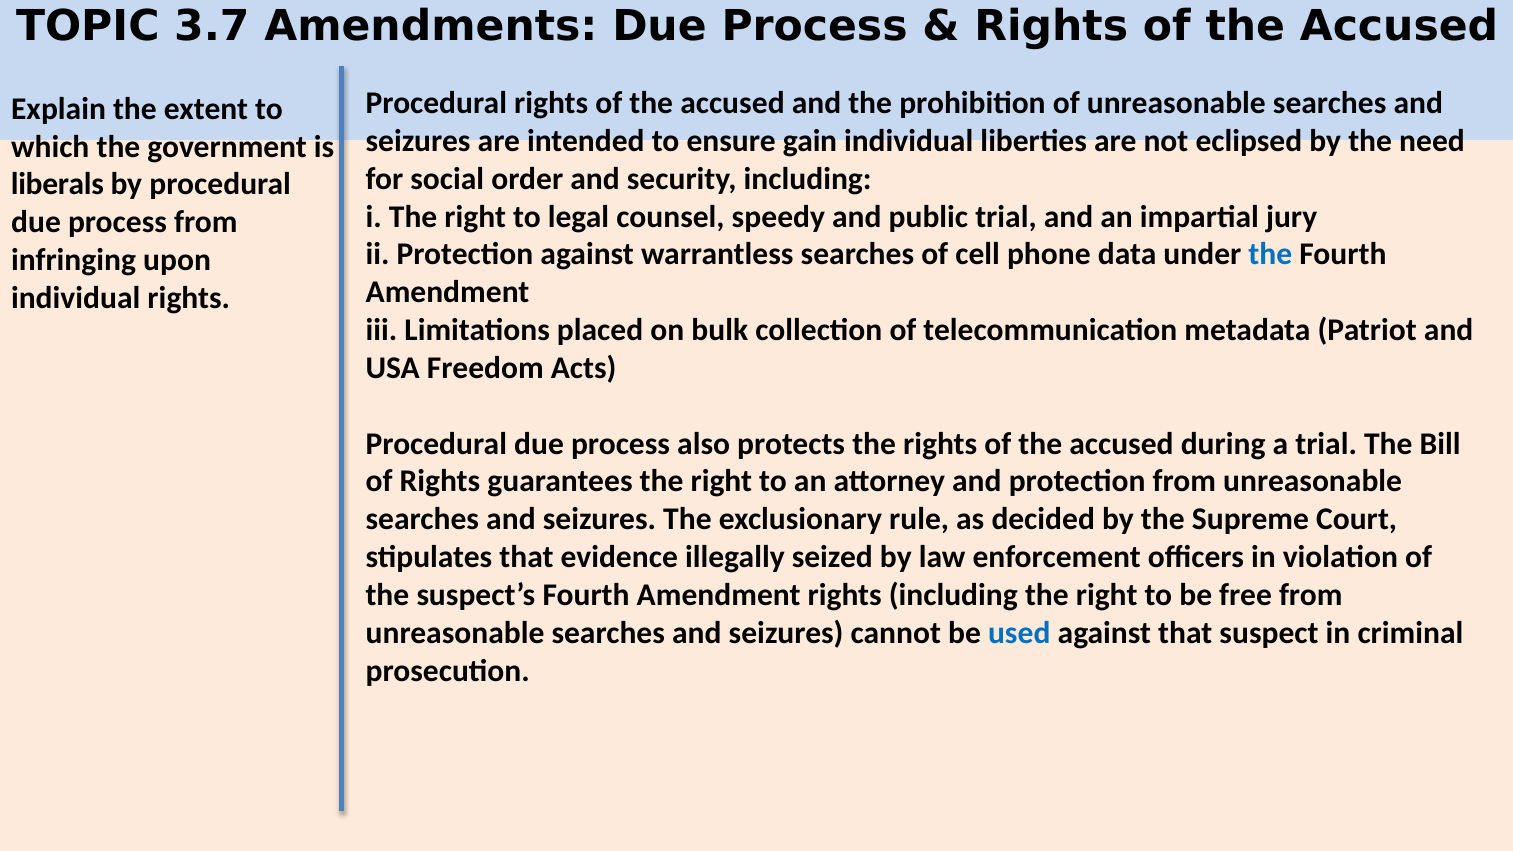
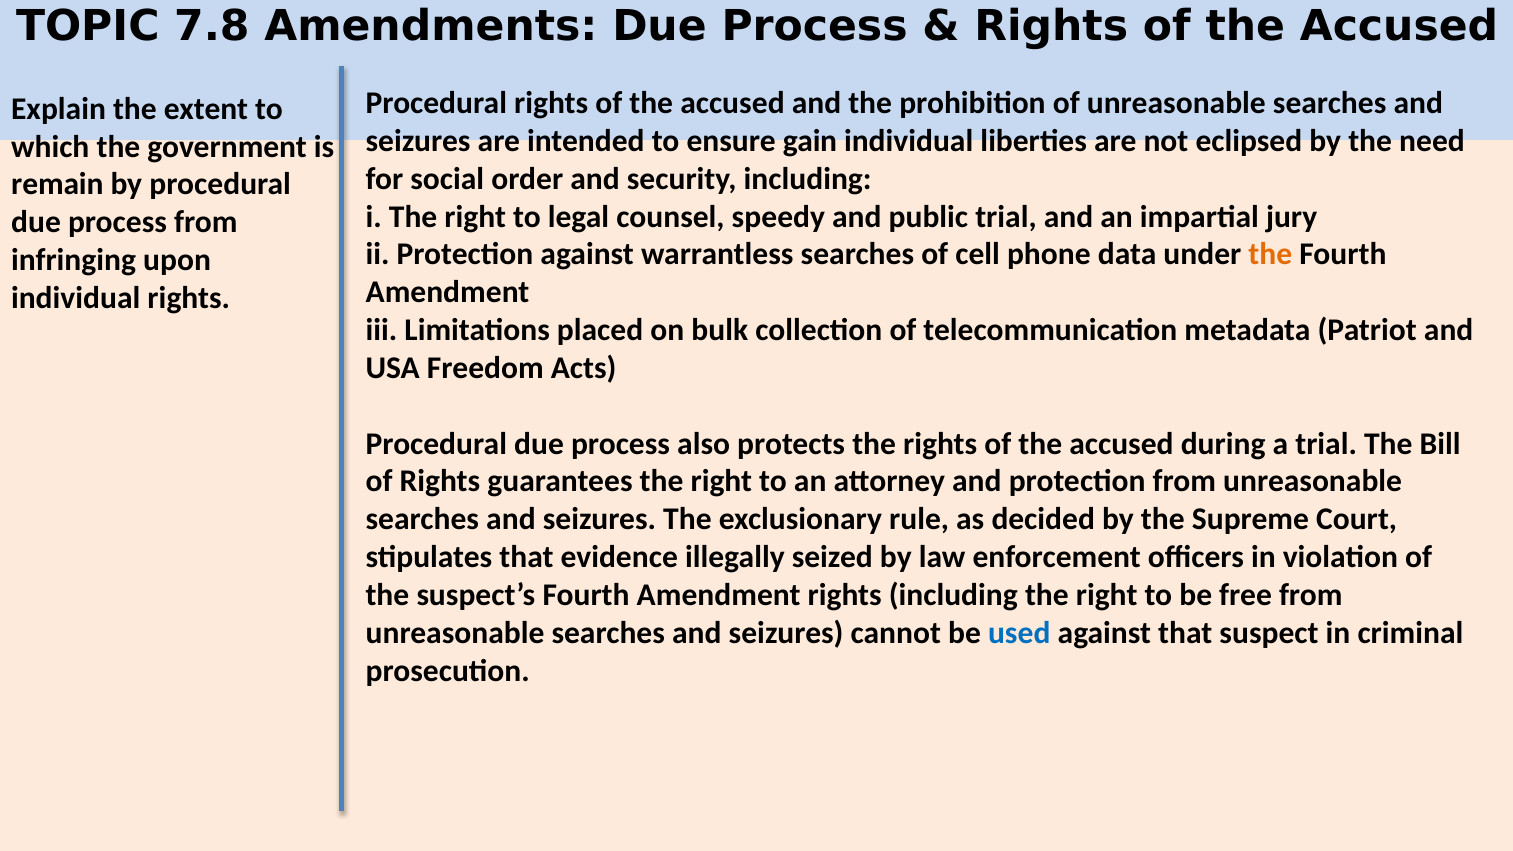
3.7: 3.7 -> 7.8 (212, 26)
liberals: liberals -> remain (57, 185)
the colour: blue -> orange (1270, 254)
